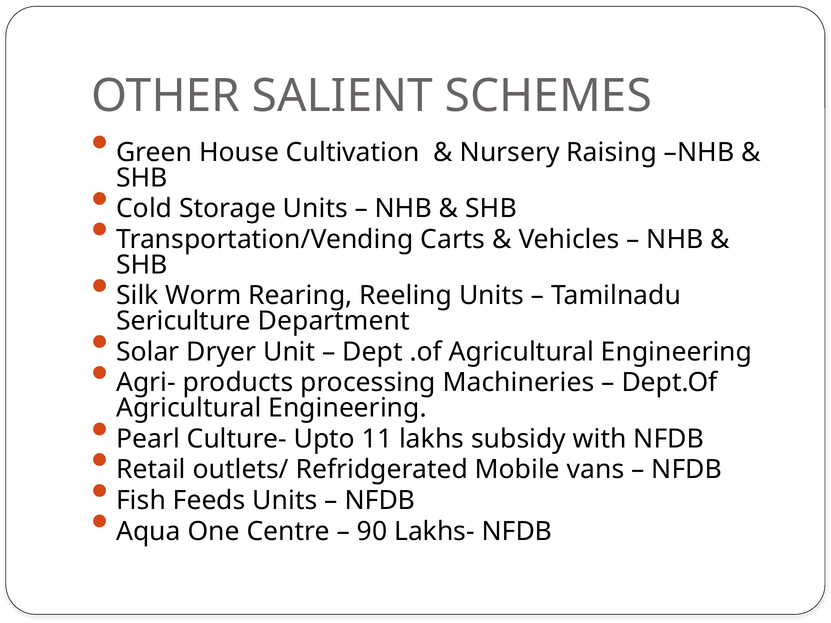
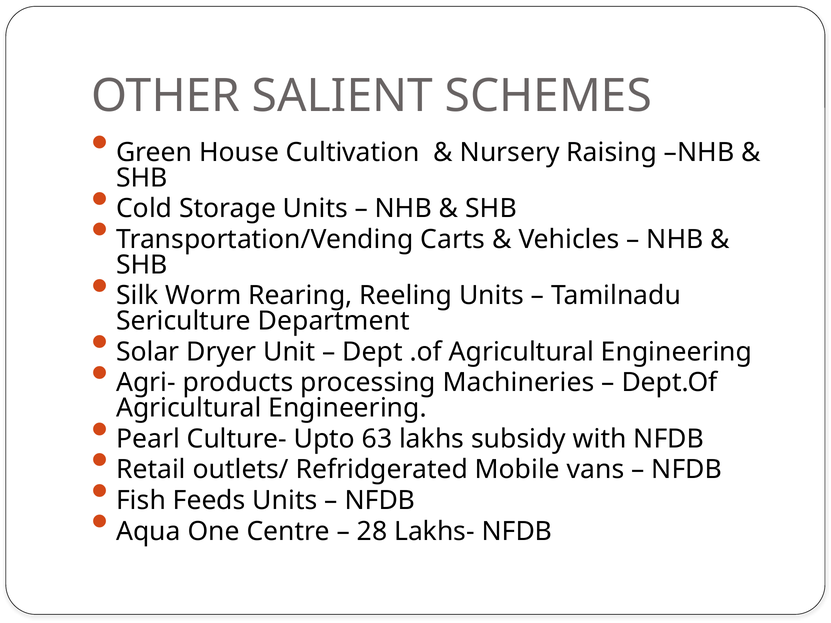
11: 11 -> 63 (377, 439)
90: 90 -> 28 (372, 532)
